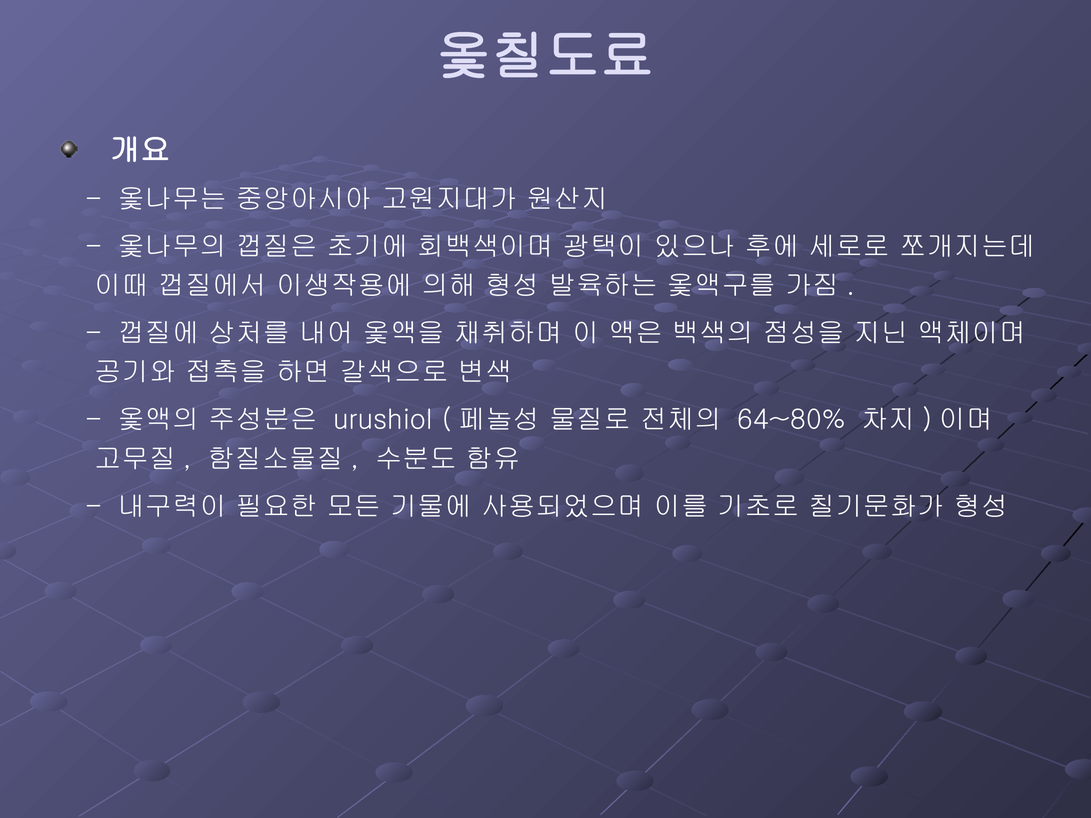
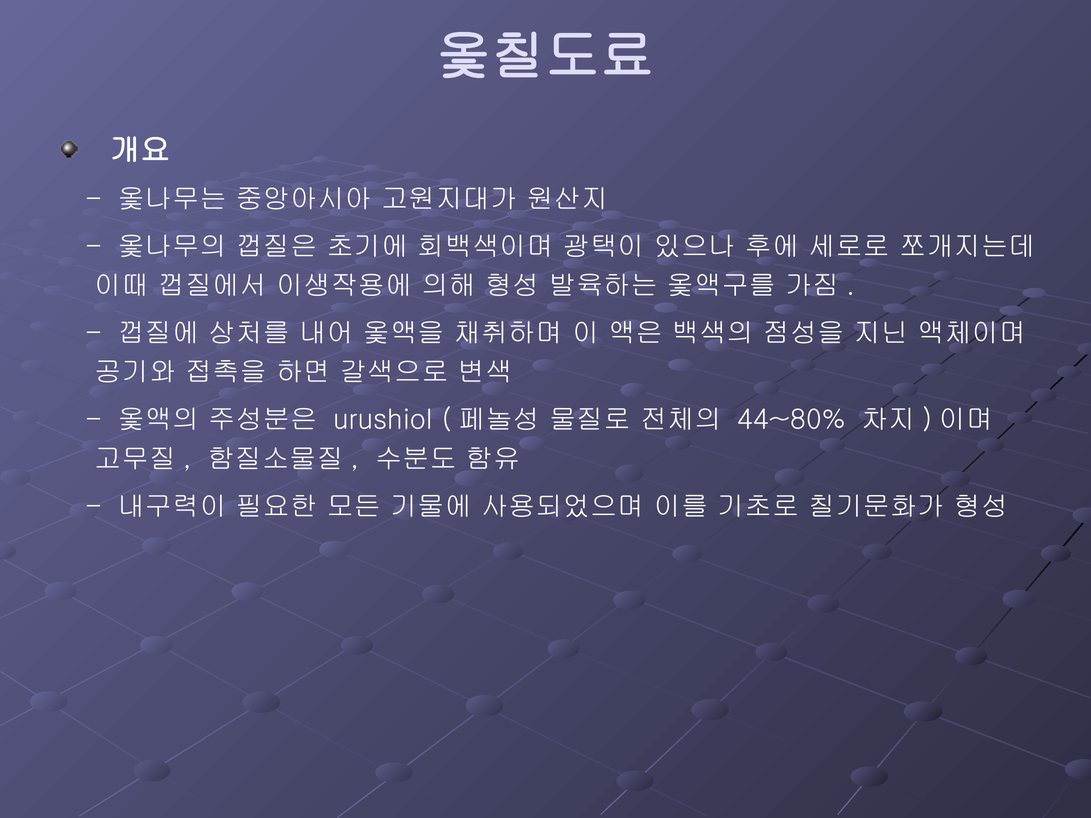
64~80%: 64~80% -> 44~80% (792, 420)
